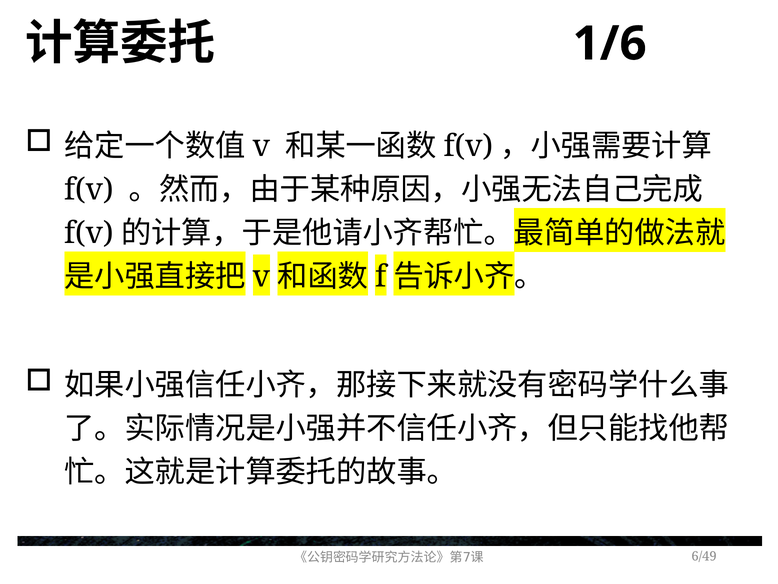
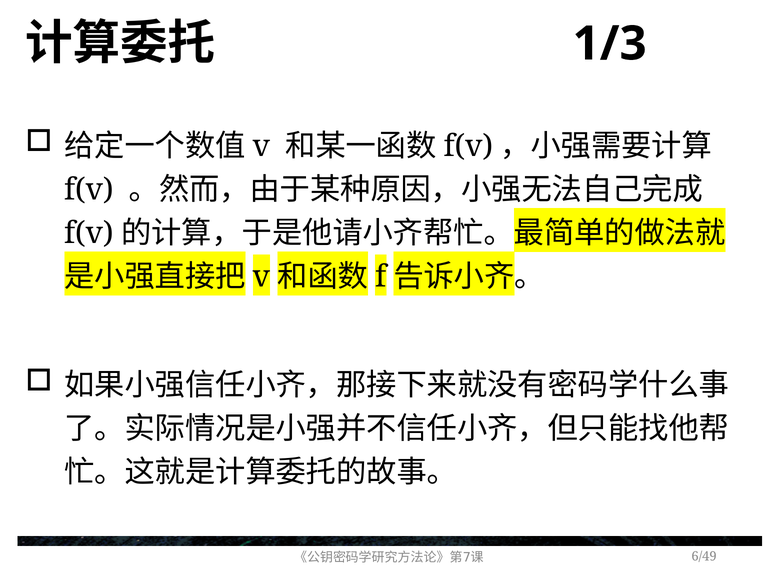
1/6: 1/6 -> 1/3 (610, 44)
